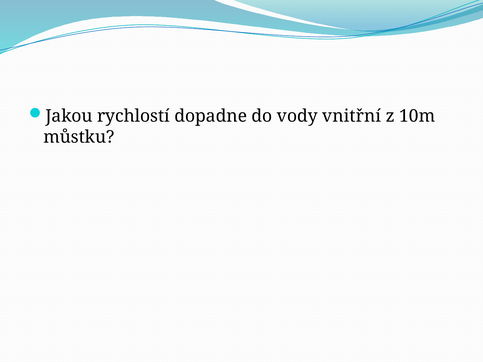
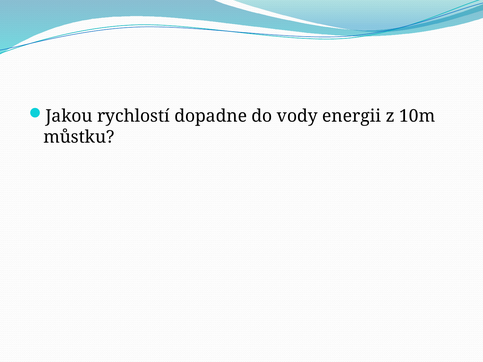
vnitřní: vnitřní -> energii (352, 116)
